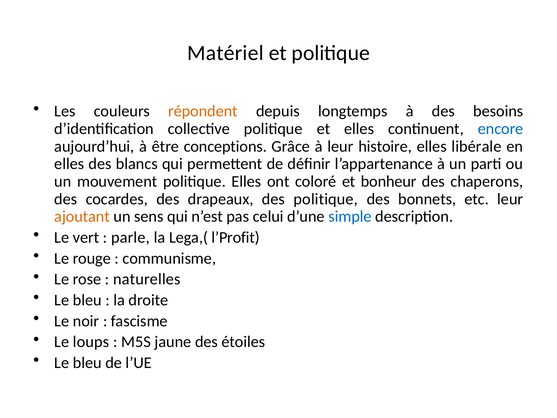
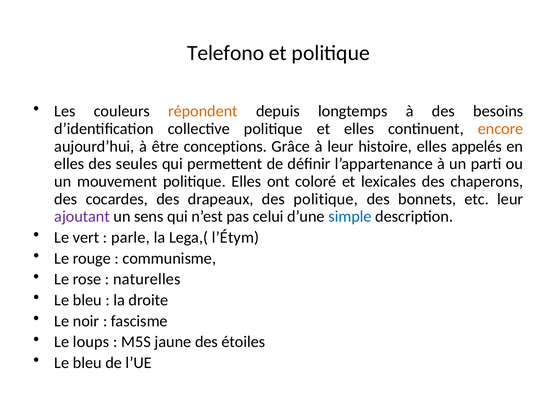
Matériel: Matériel -> Telefono (226, 53)
encore colour: blue -> orange (501, 129)
libérale: libérale -> appelés (477, 146)
blancs: blancs -> seules (137, 164)
bonheur: bonheur -> lexicales (389, 181)
ajoutant colour: orange -> purple (82, 216)
l’Profit: l’Profit -> l’Étym (235, 237)
